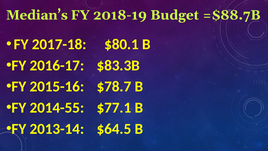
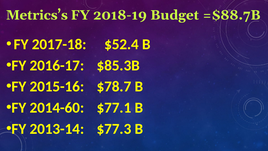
Median’s: Median’s -> Metrics’s (37, 15)
$80.1: $80.1 -> $52.4 (122, 44)
$83.3B: $83.3B -> $85.3B (118, 65)
2014-55: 2014-55 -> 2014-60 (57, 108)
$64.5: $64.5 -> $77.3 (114, 129)
